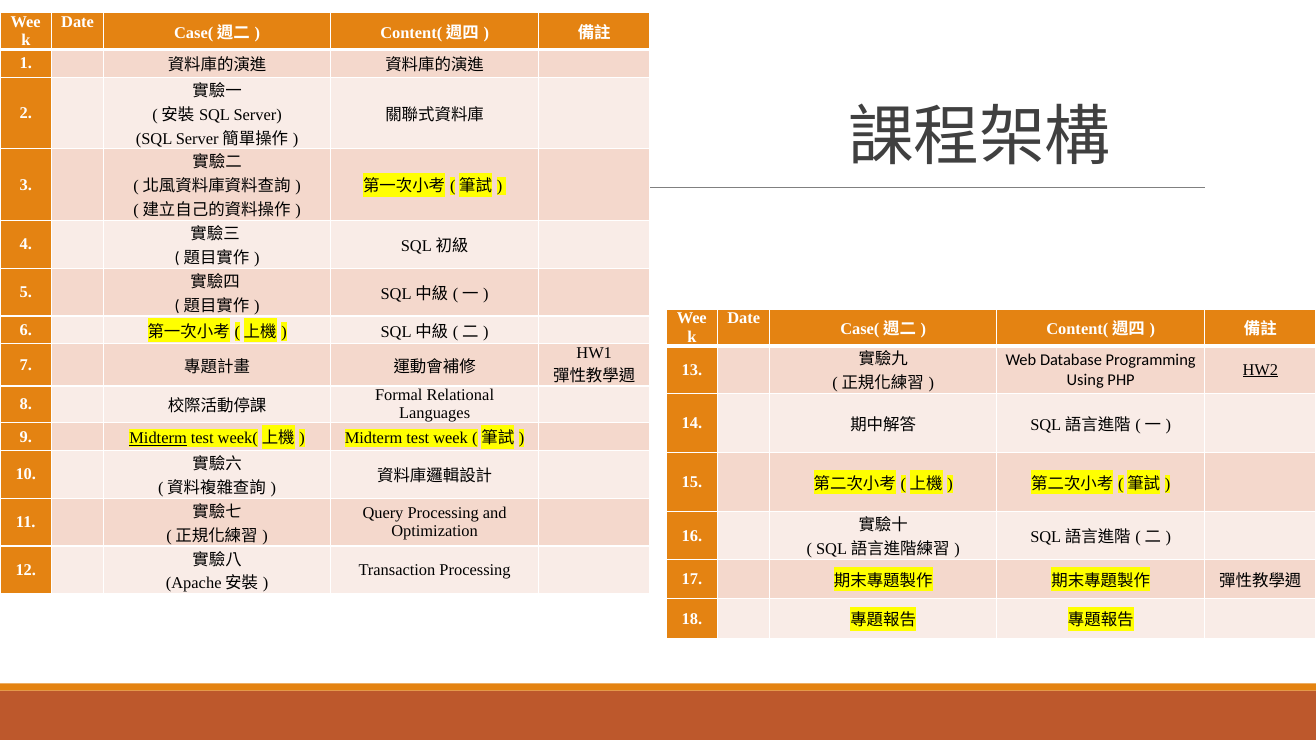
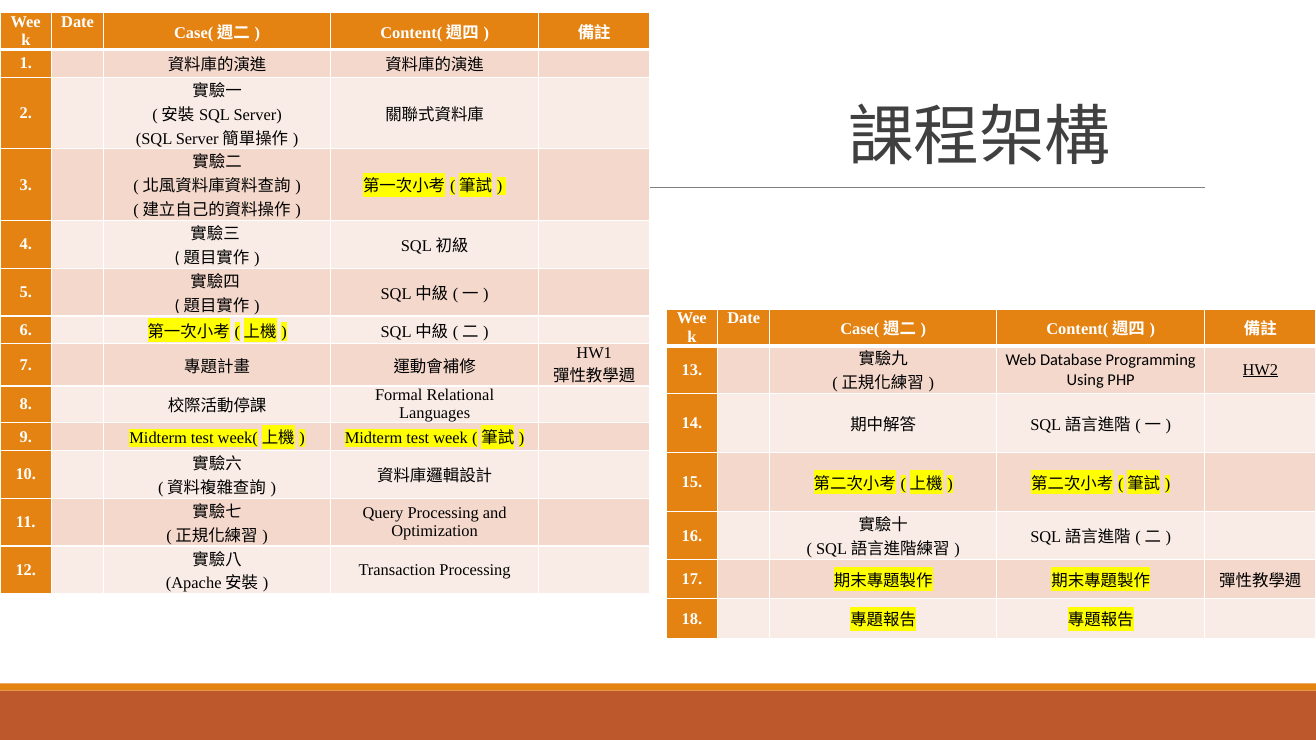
Midterm underline: present -> none (158, 438)
